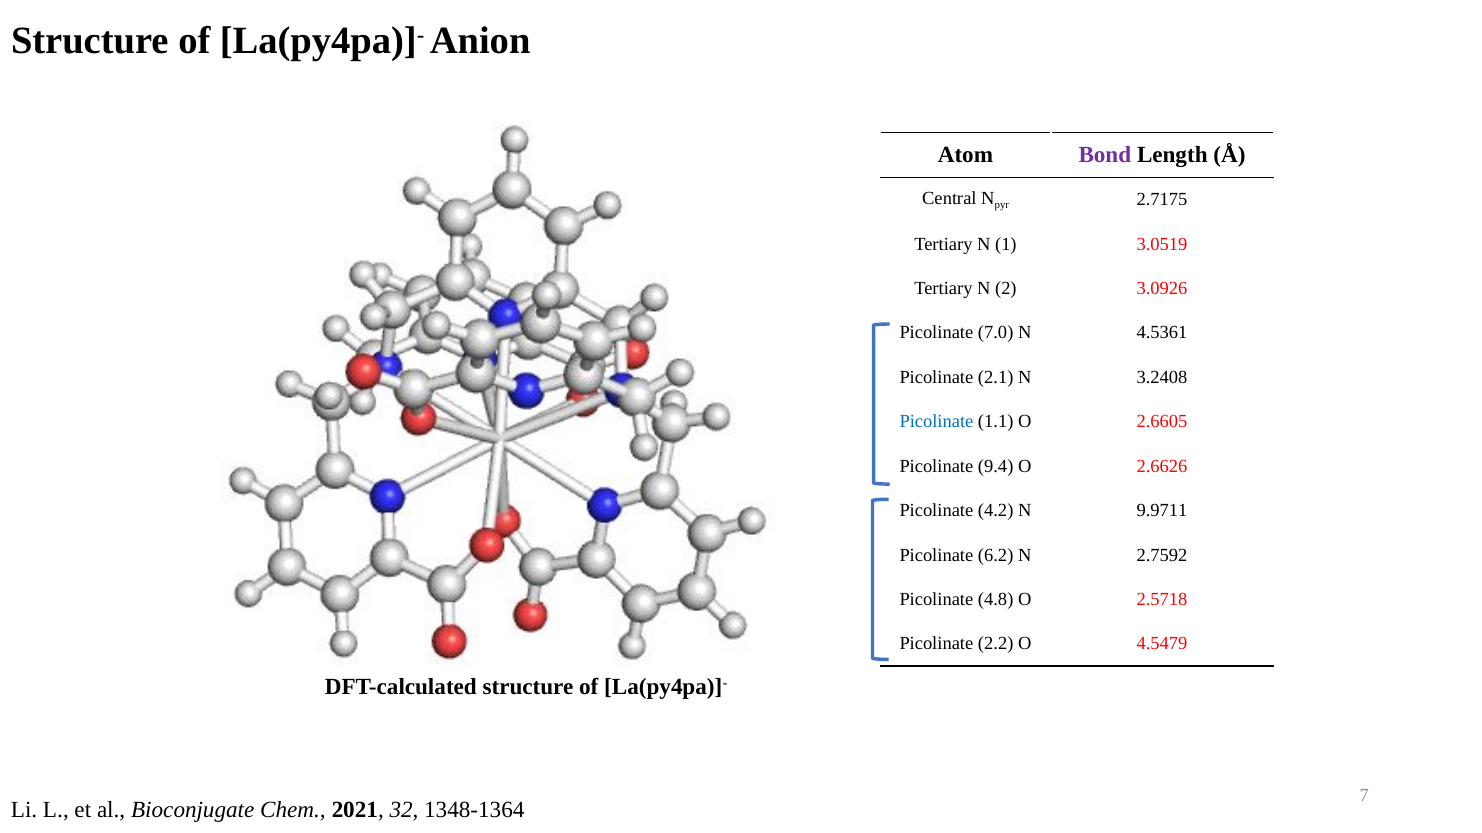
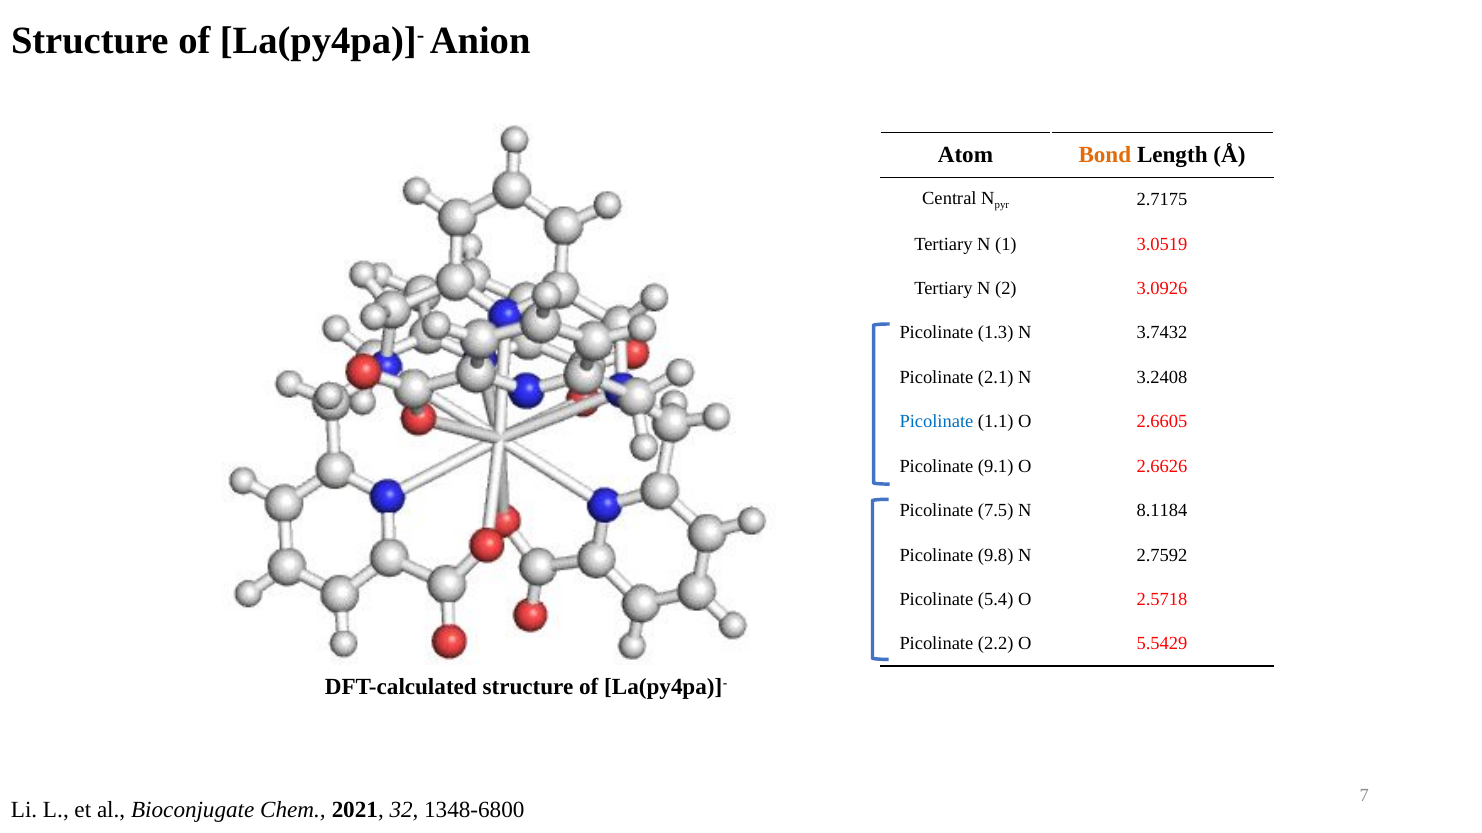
Bond colour: purple -> orange (1105, 155)
7.0: 7.0 -> 1.3 (996, 333)
4.5361: 4.5361 -> 3.7432 (1162, 333)
9.4: 9.4 -> 9.1 (996, 466)
4.2: 4.2 -> 7.5 (996, 511)
9.9711: 9.9711 -> 8.1184 (1162, 511)
6.2: 6.2 -> 9.8 (996, 555)
4.8: 4.8 -> 5.4 (996, 600)
4.5479: 4.5479 -> 5.5429 (1162, 644)
1348-1364: 1348-1364 -> 1348-6800 (474, 810)
